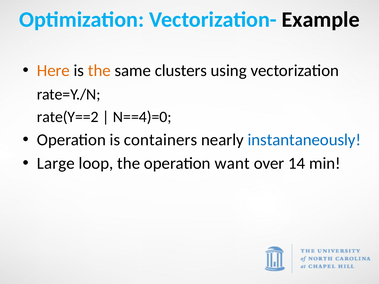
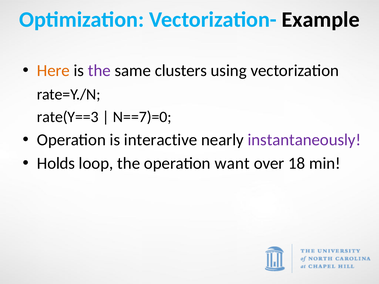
the colour: orange -> purple (99, 71)
rate(Y==2: rate(Y==2 -> rate(Y==3 (68, 117)
N==4)=0: N==4)=0 -> N==7)=0 (142, 117)
containers: containers -> interactive (161, 140)
instantaneously colour: blue -> purple (304, 140)
Large: Large -> Holds (56, 164)
14: 14 -> 18 (297, 164)
